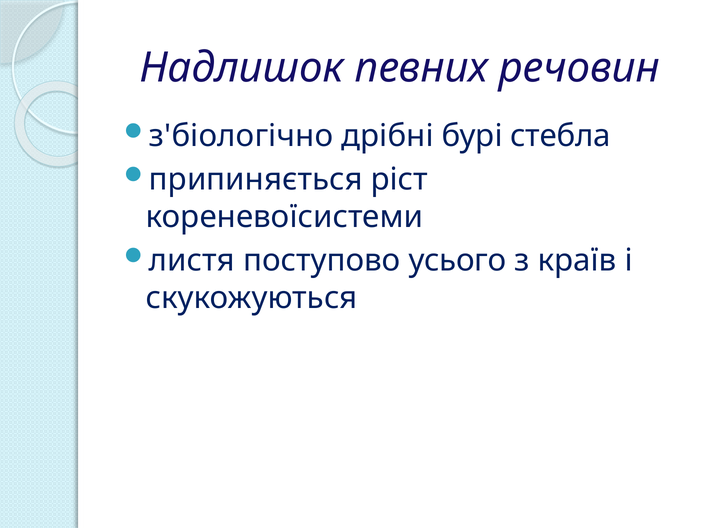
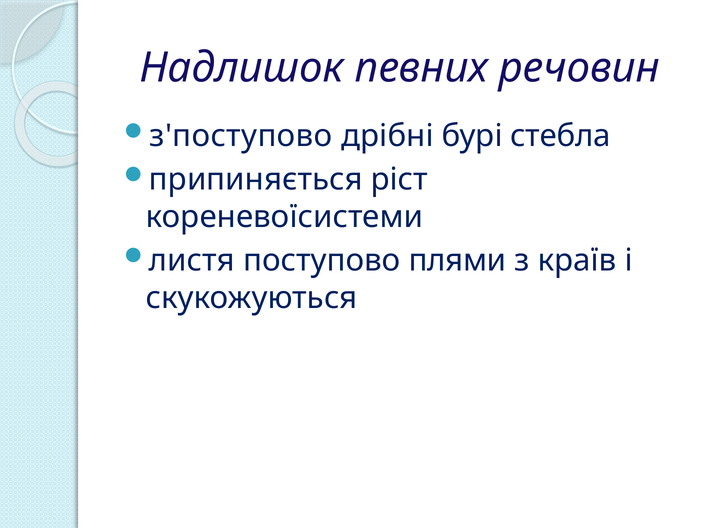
з'біологічно: з'біологічно -> з'поступово (241, 136)
усього: усього -> плями (457, 261)
